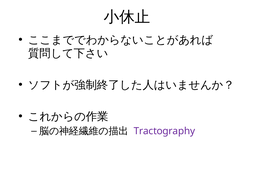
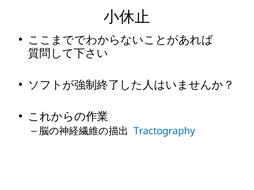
Tractography colour: purple -> blue (164, 131)
